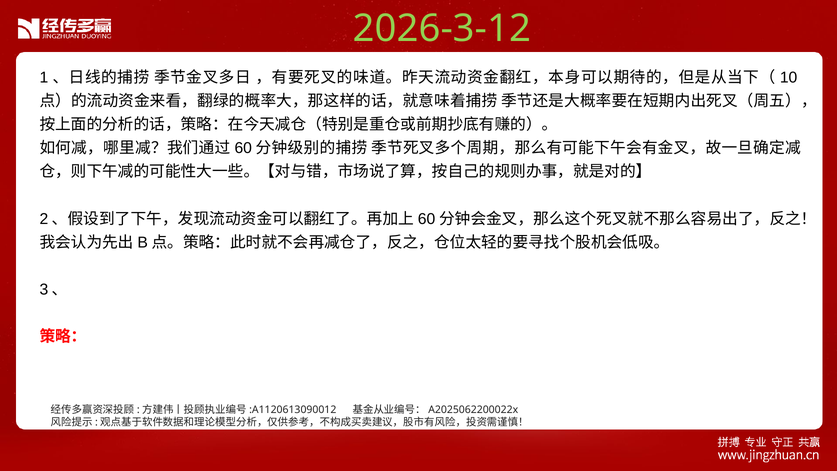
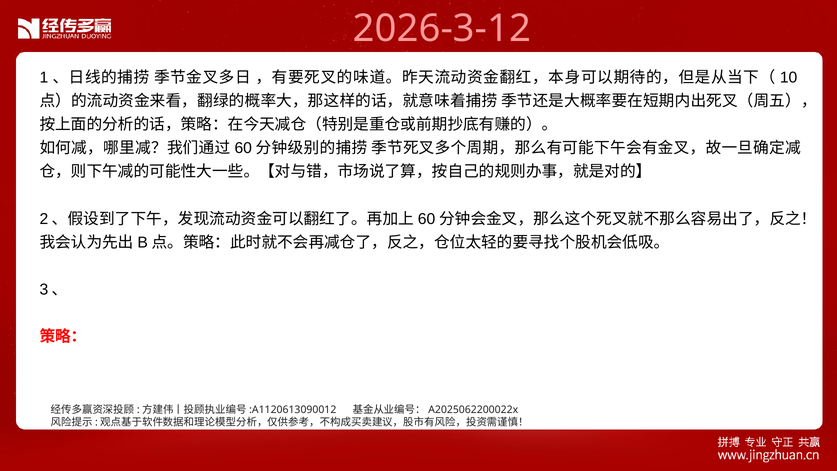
2026-3-12 colour: light green -> pink (442, 29)
